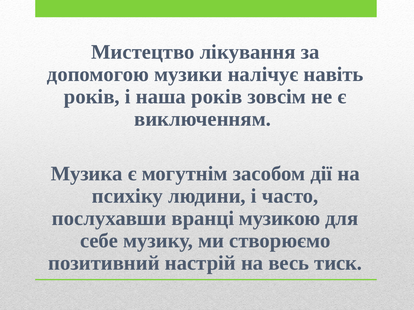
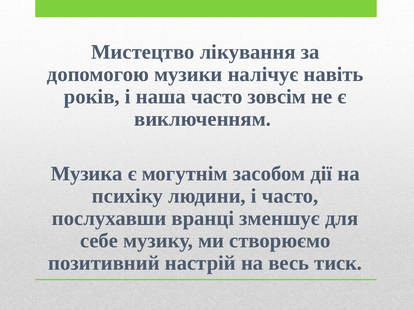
наша років: років -> часто (217, 97)
музикою: музикою -> зменшує (280, 219)
